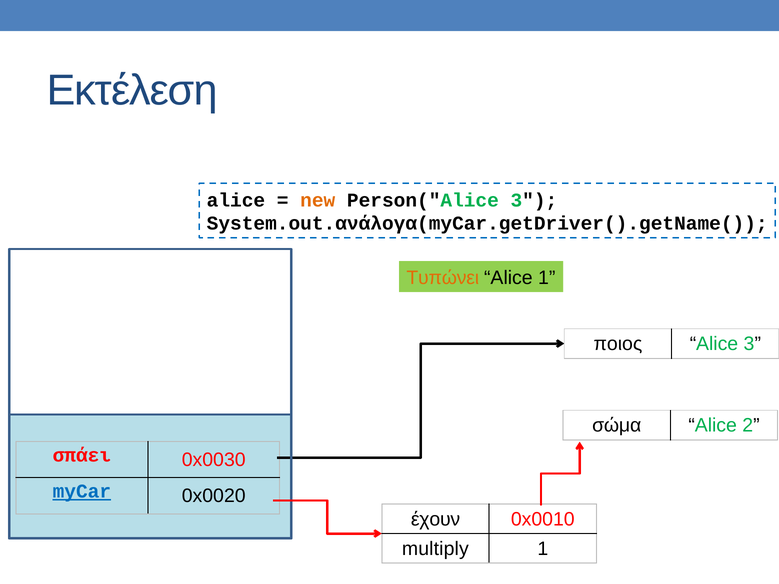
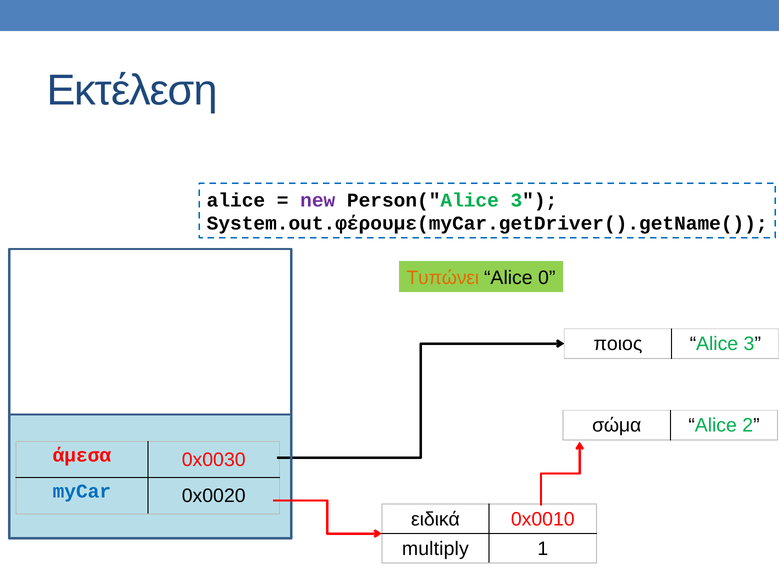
new colour: orange -> purple (318, 200)
System.out.ανάλογα(myCar.getDriver().getName(: System.out.ανάλογα(myCar.getDriver().getName( -> System.out.φέρουμε(myCar.getDriver().getName( (487, 224)
Alice 1: 1 -> 0 (547, 278)
σπάει: σπάει -> άμεσα (82, 455)
myCar underline: present -> none (82, 492)
έχουν: έχουν -> ειδικά (435, 519)
